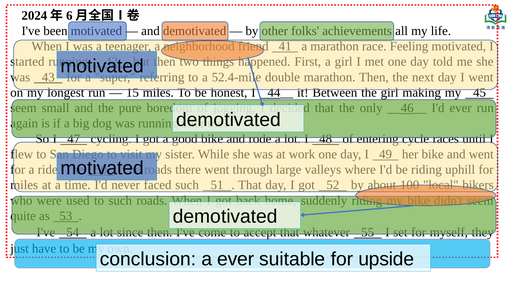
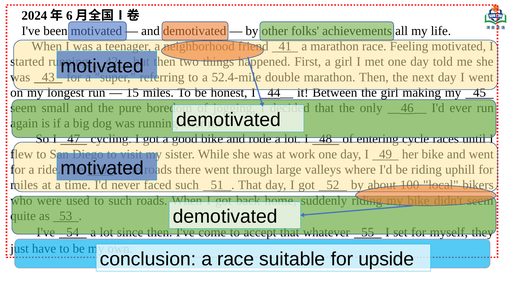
a ever: ever -> race (236, 259)
